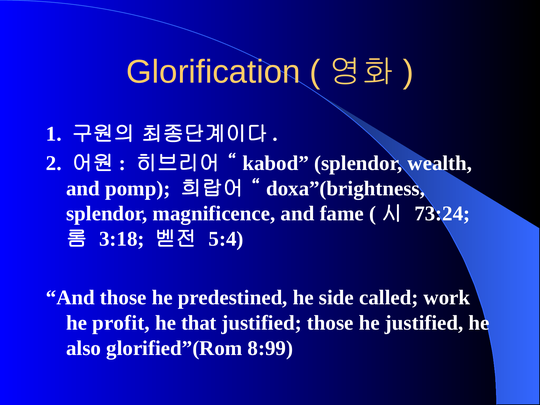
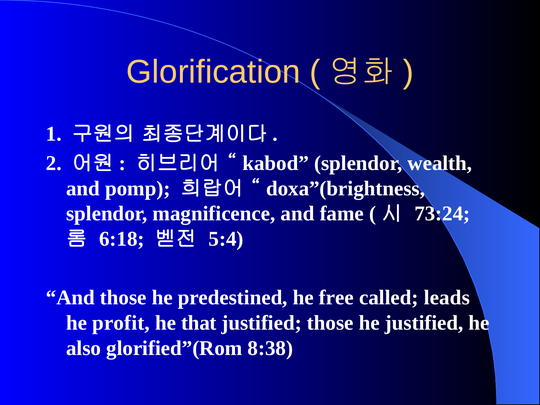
3:18: 3:18 -> 6:18 (122, 239)
side: side -> free (336, 298)
work: work -> leads (447, 298)
8:99: 8:99 -> 8:38 (270, 348)
